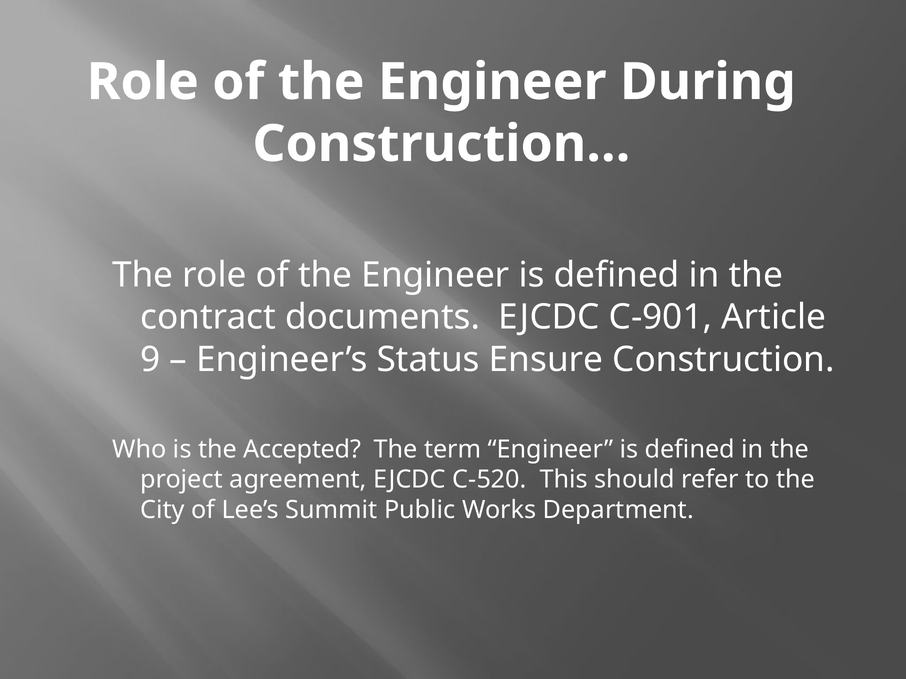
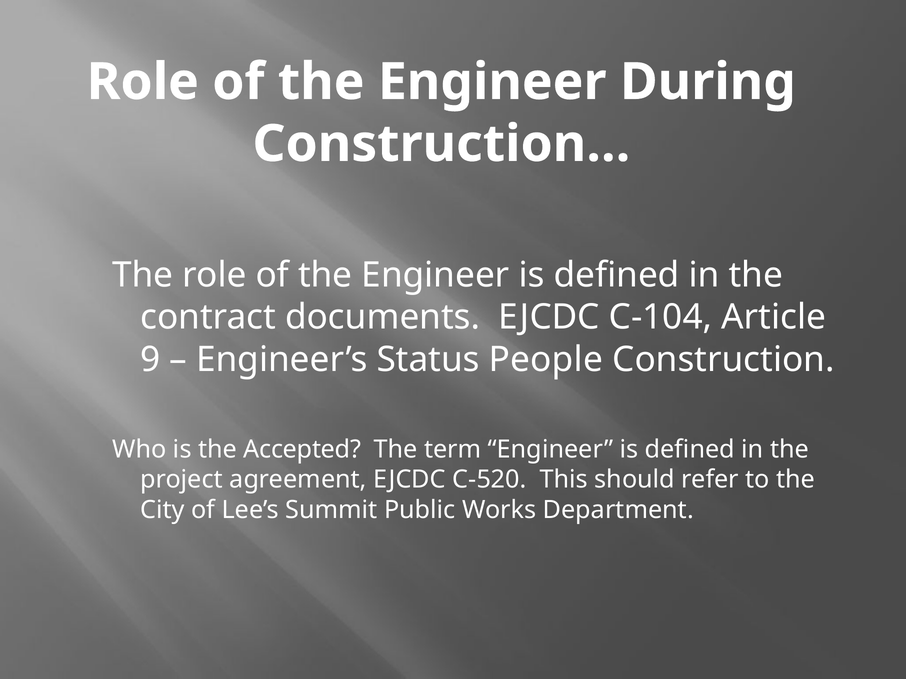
C-901: C-901 -> C-104 (660, 318)
Ensure: Ensure -> People (546, 360)
